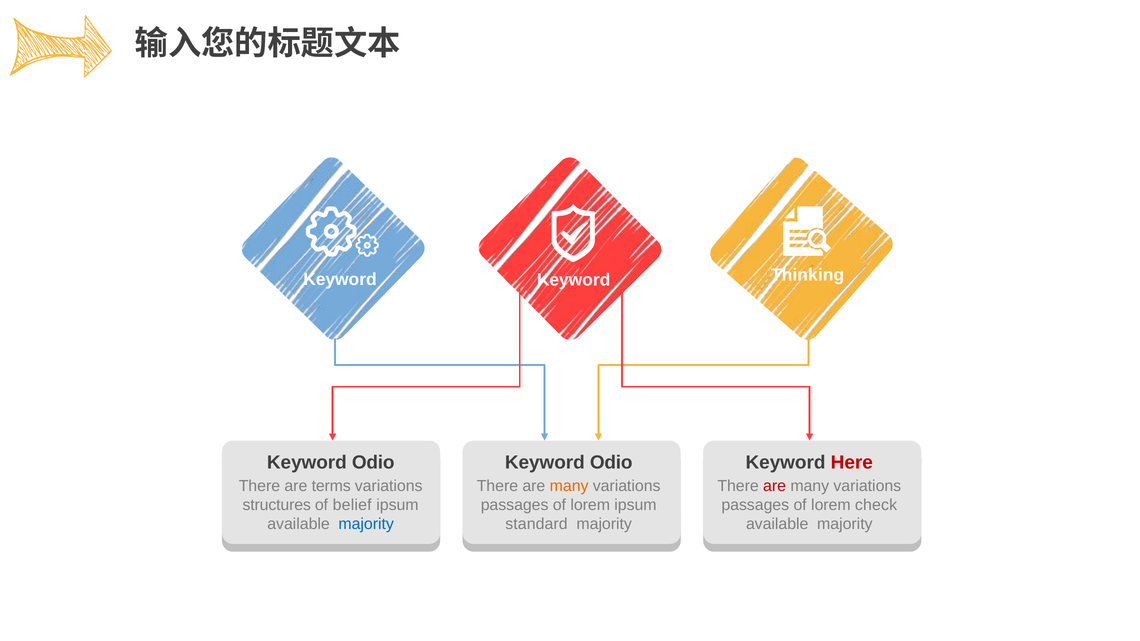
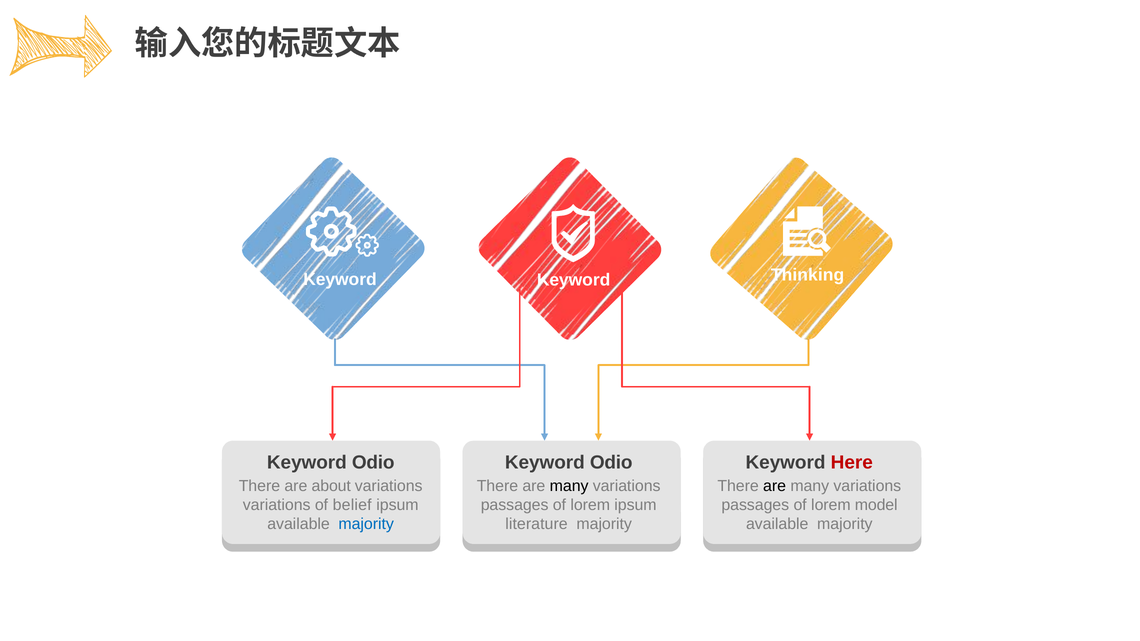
terms: terms -> about (331, 486)
many colour: orange -> black (569, 486)
are colour: red -> black (775, 486)
structures: structures -> variations (277, 505)
check: check -> model (876, 505)
standard: standard -> literature (537, 524)
